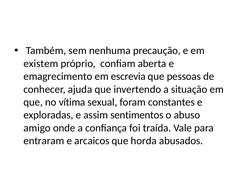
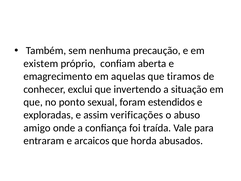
escrevia: escrevia -> aquelas (128, 76)
pessoas: pessoas -> tiramos (184, 76)
ajuda: ajuda -> exclui (80, 89)
vítima: vítima -> ponto (72, 102)
constantes: constantes -> estendidos (171, 102)
sentimentos: sentimentos -> verificações (137, 115)
